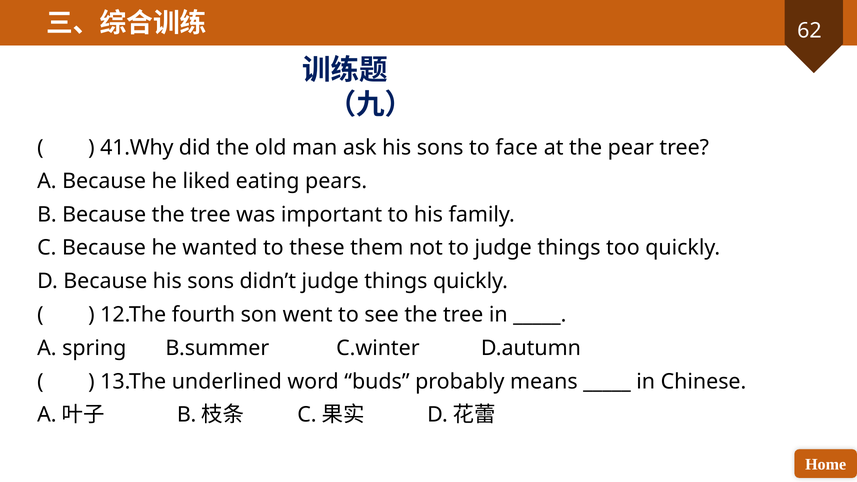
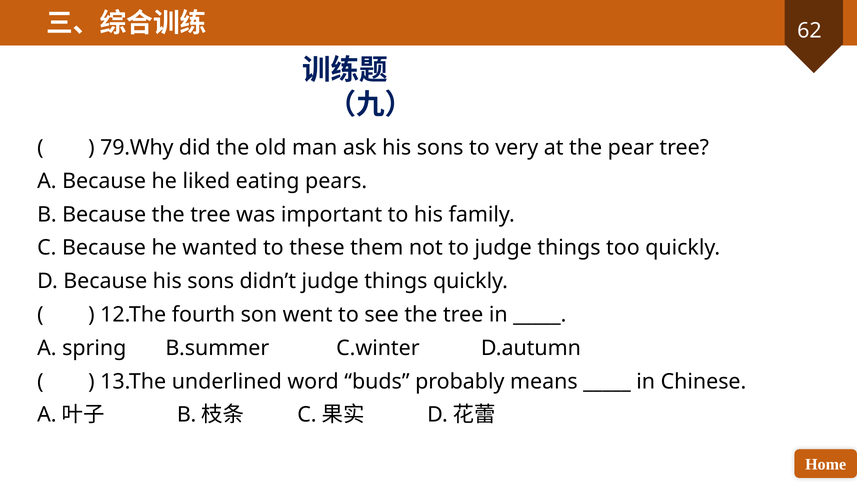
41.Why: 41.Why -> 79.Why (137, 148)
face: face -> very (517, 148)
